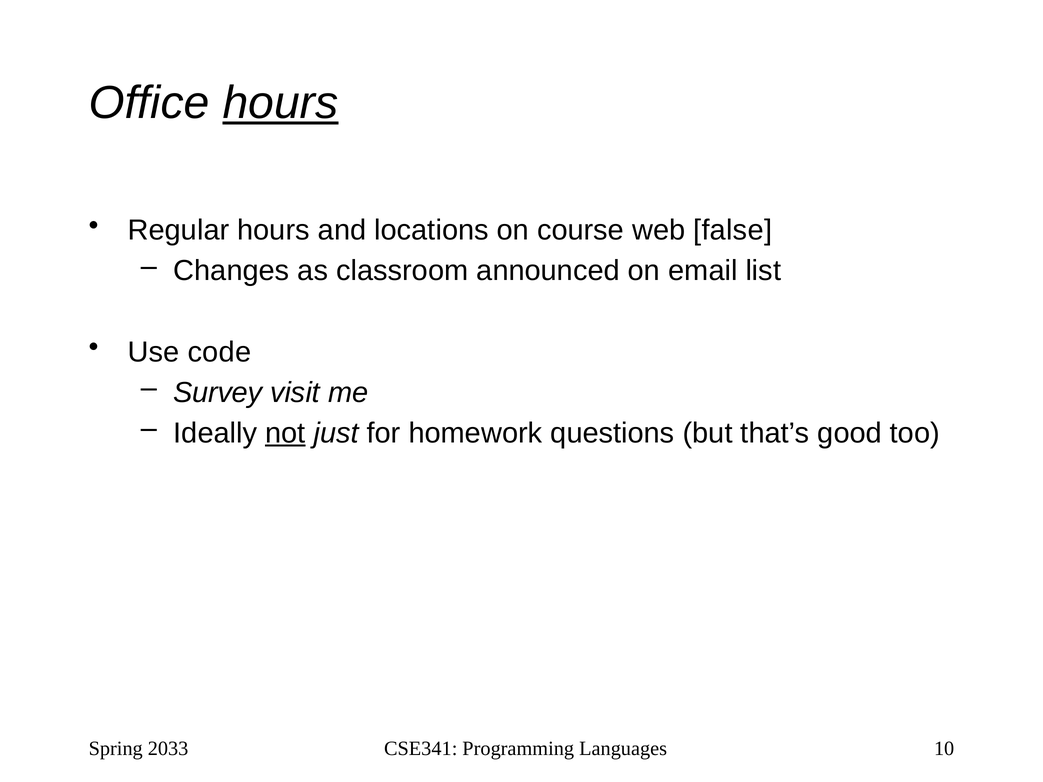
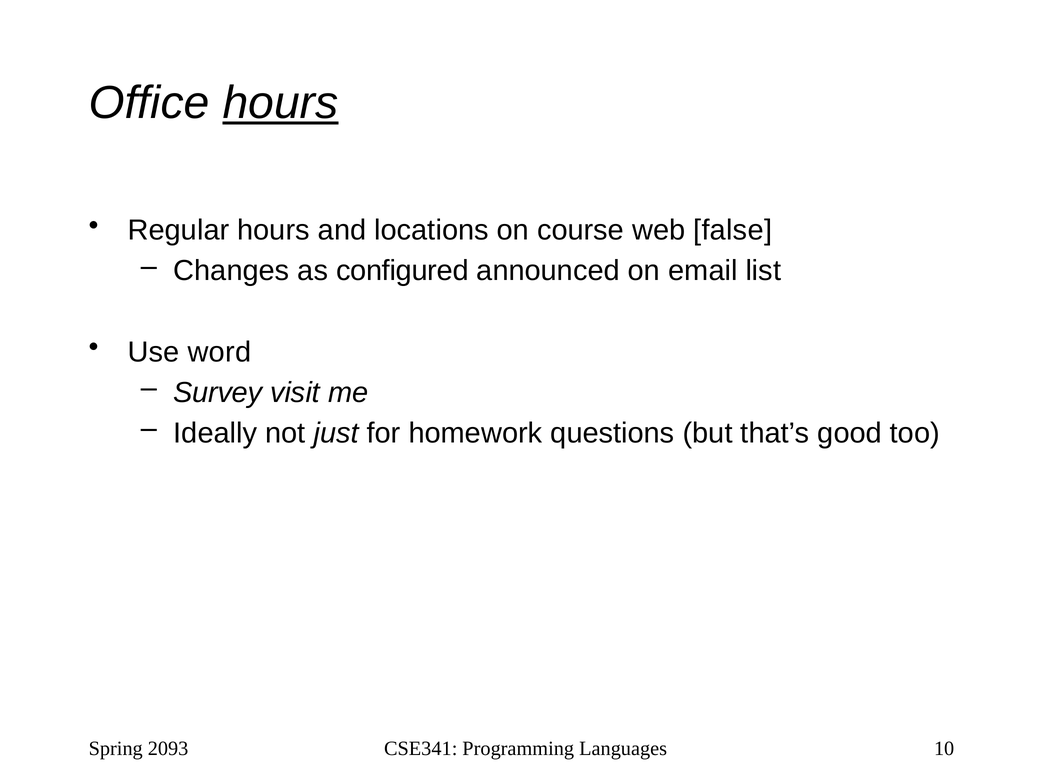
classroom: classroom -> configured (402, 271)
code: code -> word (219, 352)
not underline: present -> none (285, 433)
2033: 2033 -> 2093 (168, 749)
